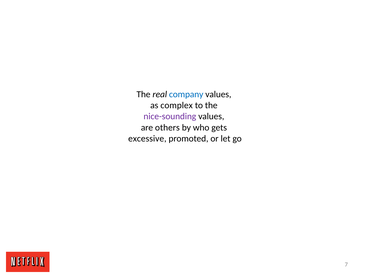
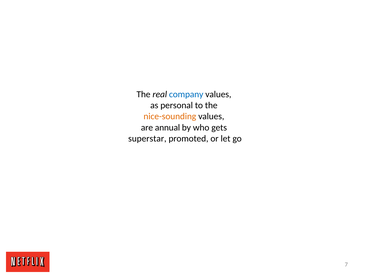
complex: complex -> personal (177, 105)
nice-sounding colour: purple -> orange (170, 117)
others: others -> annual (167, 128)
excessive: excessive -> superstar (147, 139)
